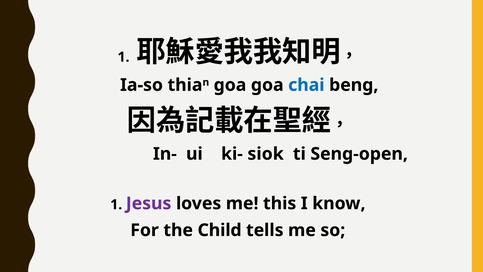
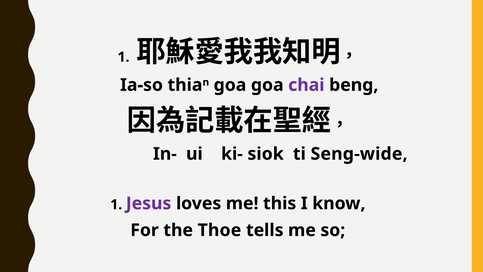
chai colour: blue -> purple (306, 85)
Seng-open: Seng-open -> Seng-wide (359, 154)
Child: Child -> Thoe (219, 230)
